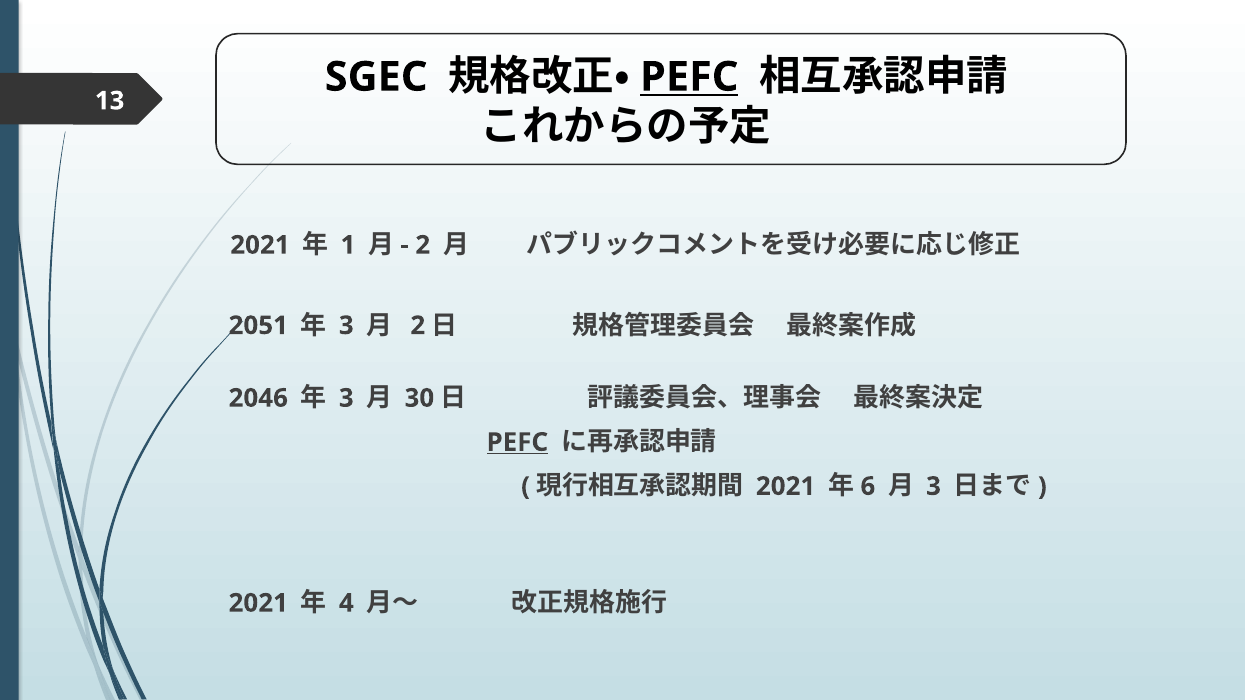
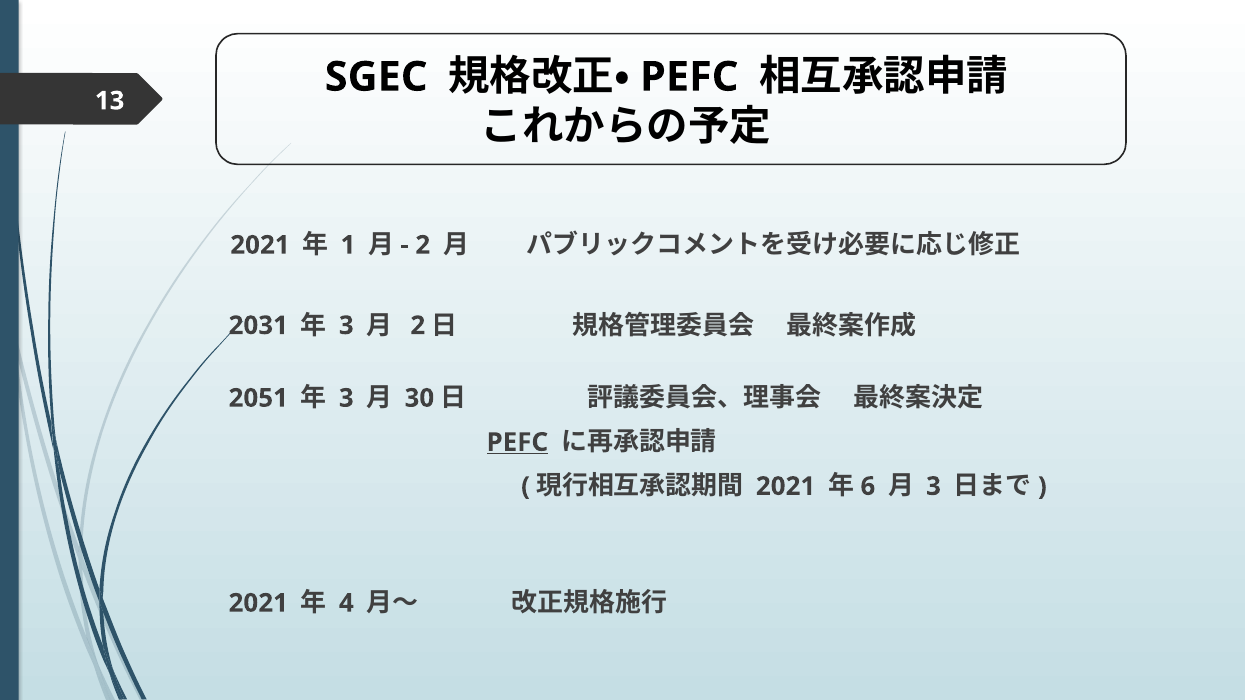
PEFC underline: present -> none (689, 77)
2051: 2051 -> 2031 (258, 326)
2046: 2046 -> 2051 (258, 398)
